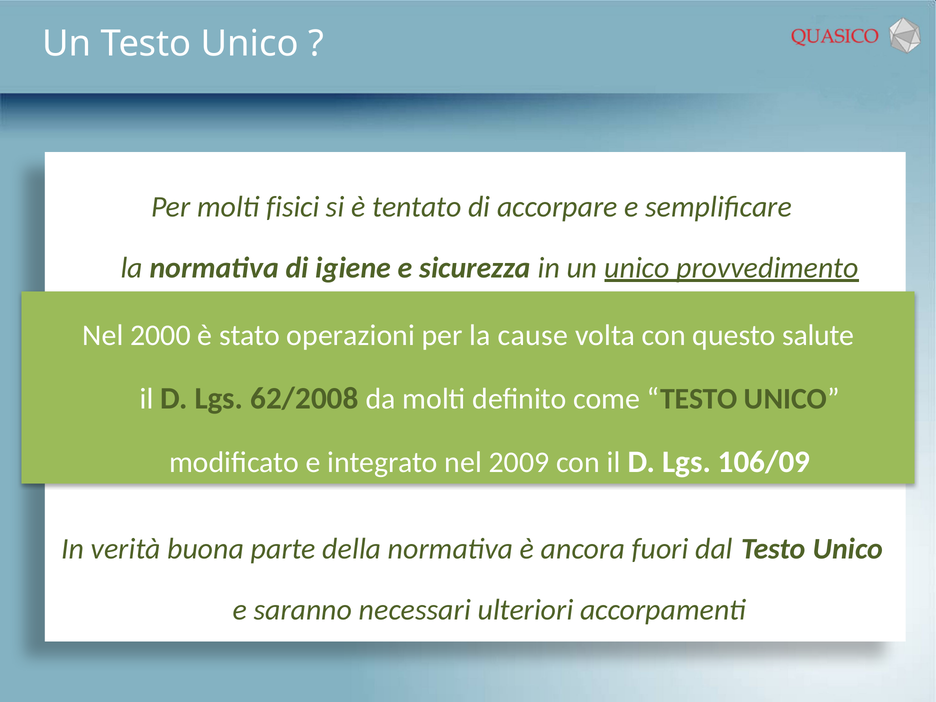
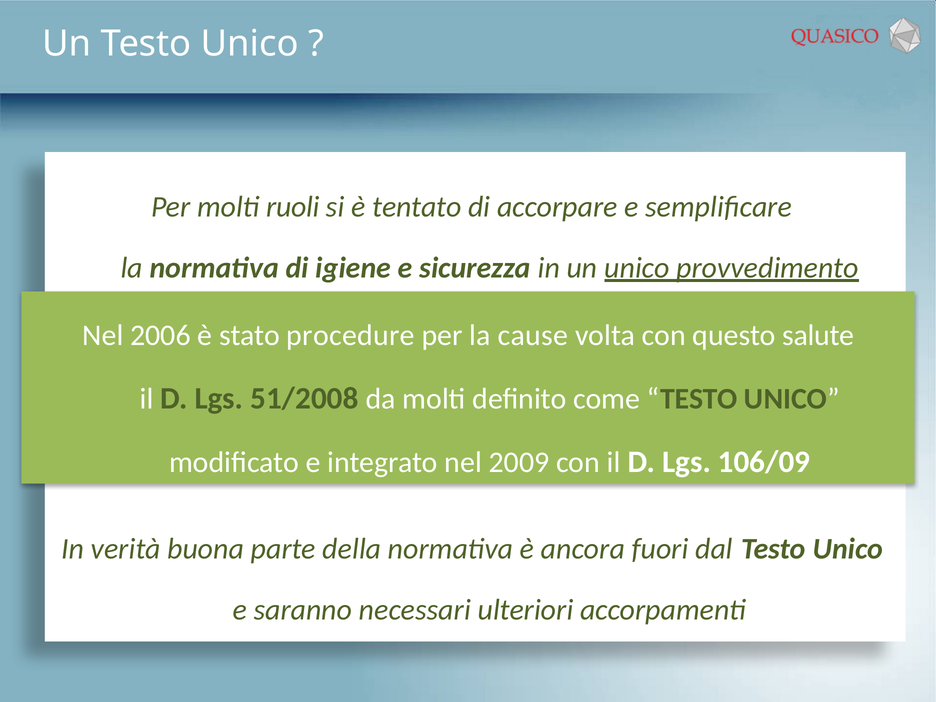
fisici: fisici -> ruoli (293, 207)
2000: 2000 -> 2006 (160, 335)
operazioni: operazioni -> procedure (351, 335)
62/2008: 62/2008 -> 51/2008 (304, 398)
